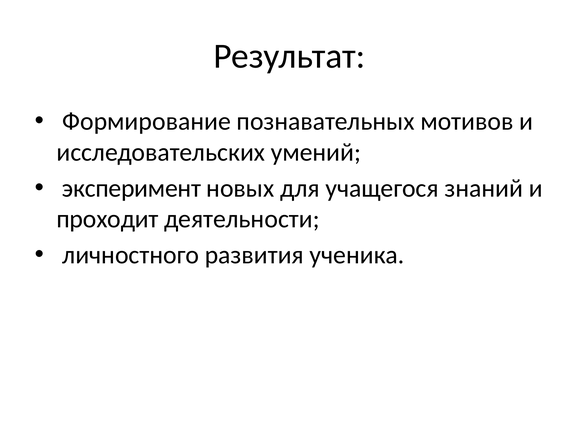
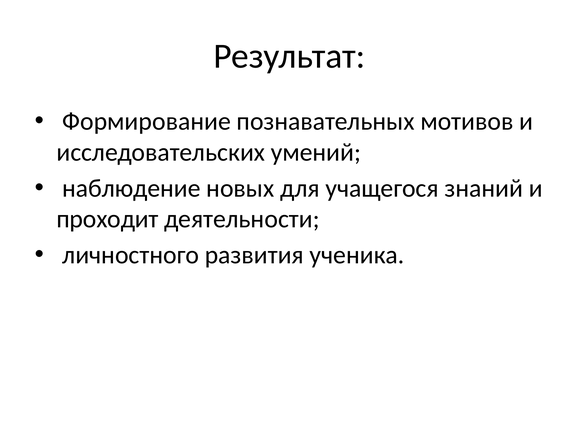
эксперимент: эксперимент -> наблюдение (131, 188)
